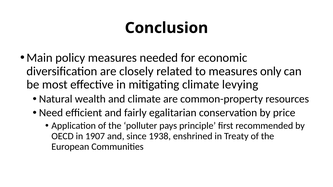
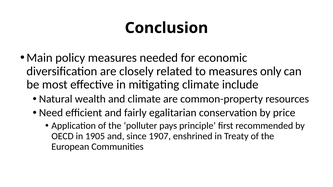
levying: levying -> include (240, 85)
1907: 1907 -> 1905 (95, 136)
1938: 1938 -> 1907 (160, 136)
